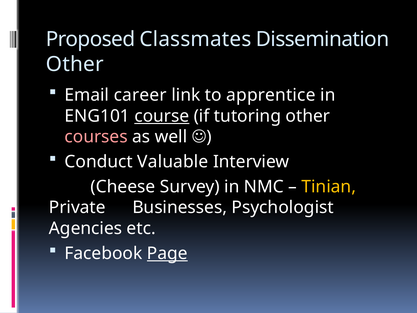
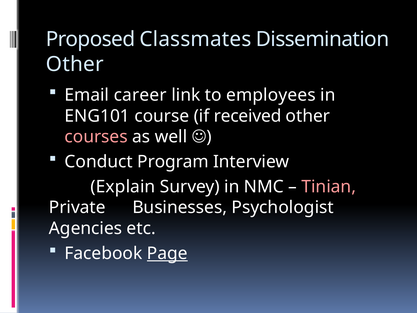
apprentice: apprentice -> employees (271, 95)
course underline: present -> none (162, 116)
tutoring: tutoring -> received (248, 116)
Valuable: Valuable -> Program (173, 162)
Cheese: Cheese -> Explain (123, 187)
Tinian colour: yellow -> pink (329, 187)
